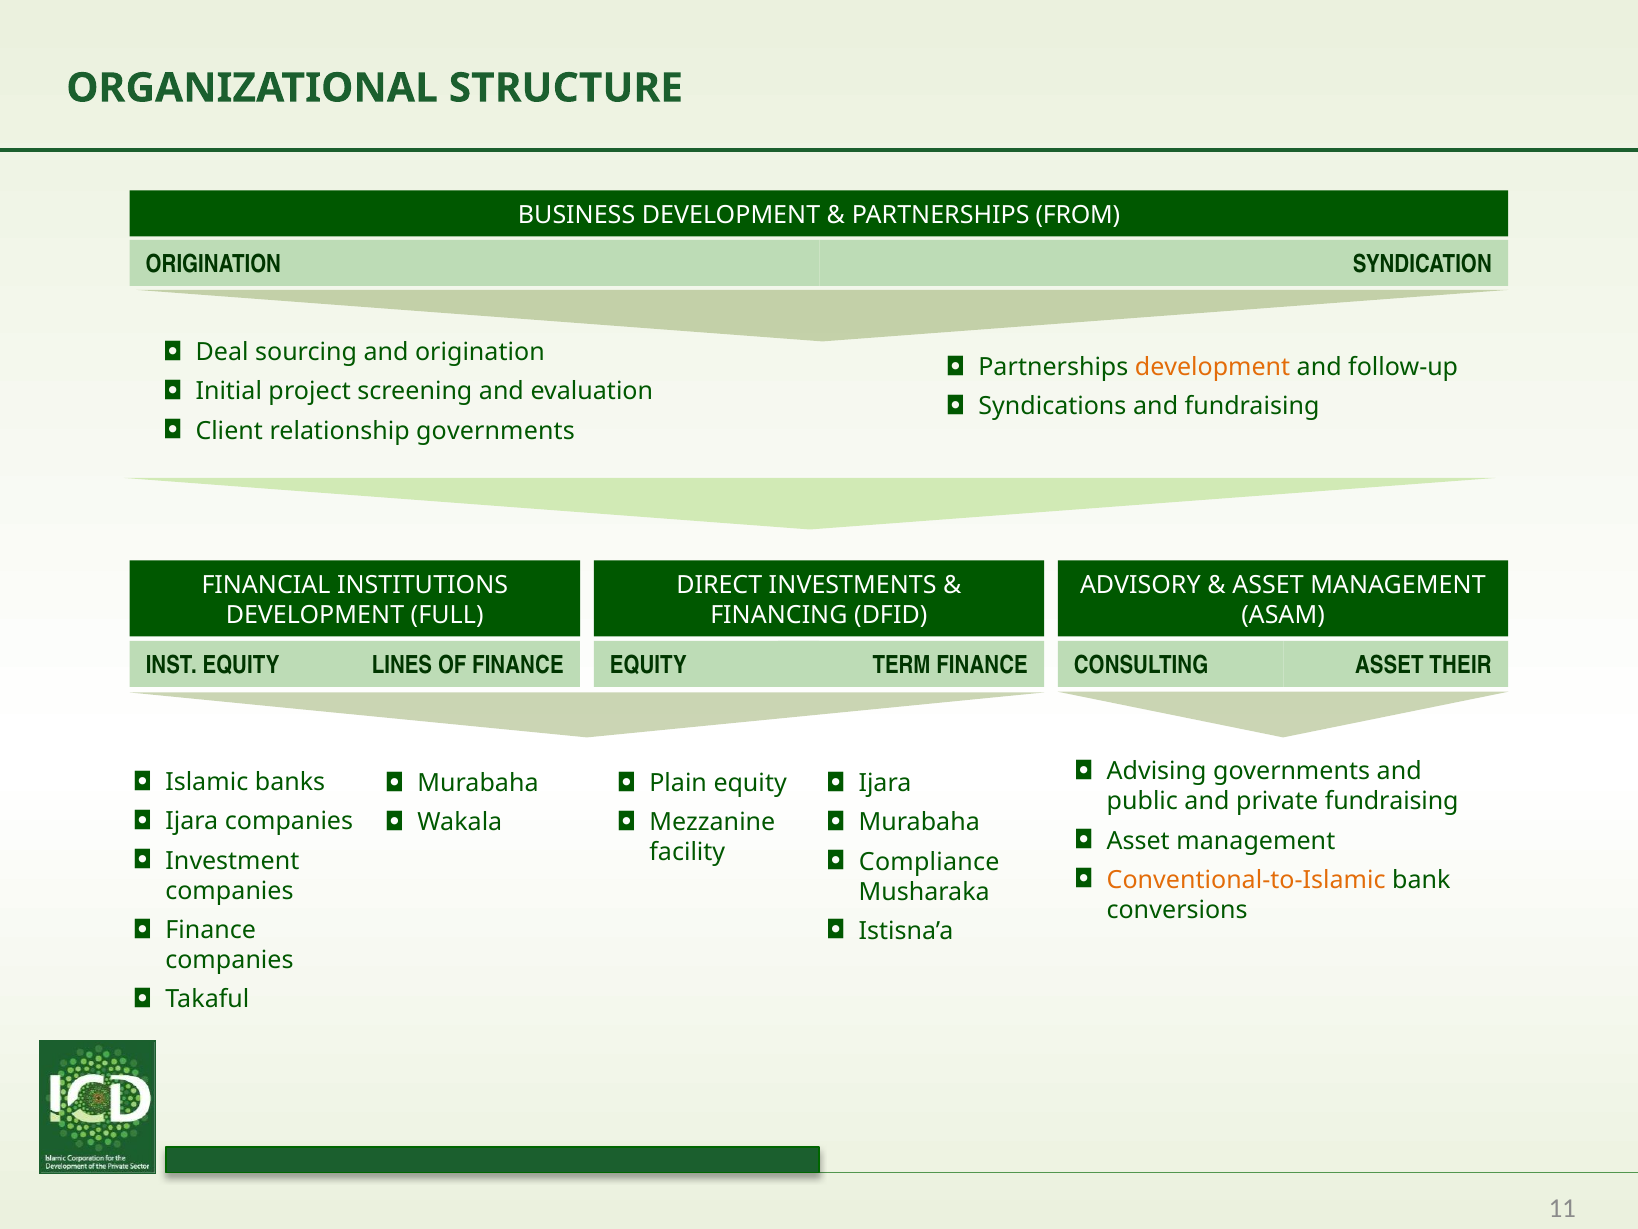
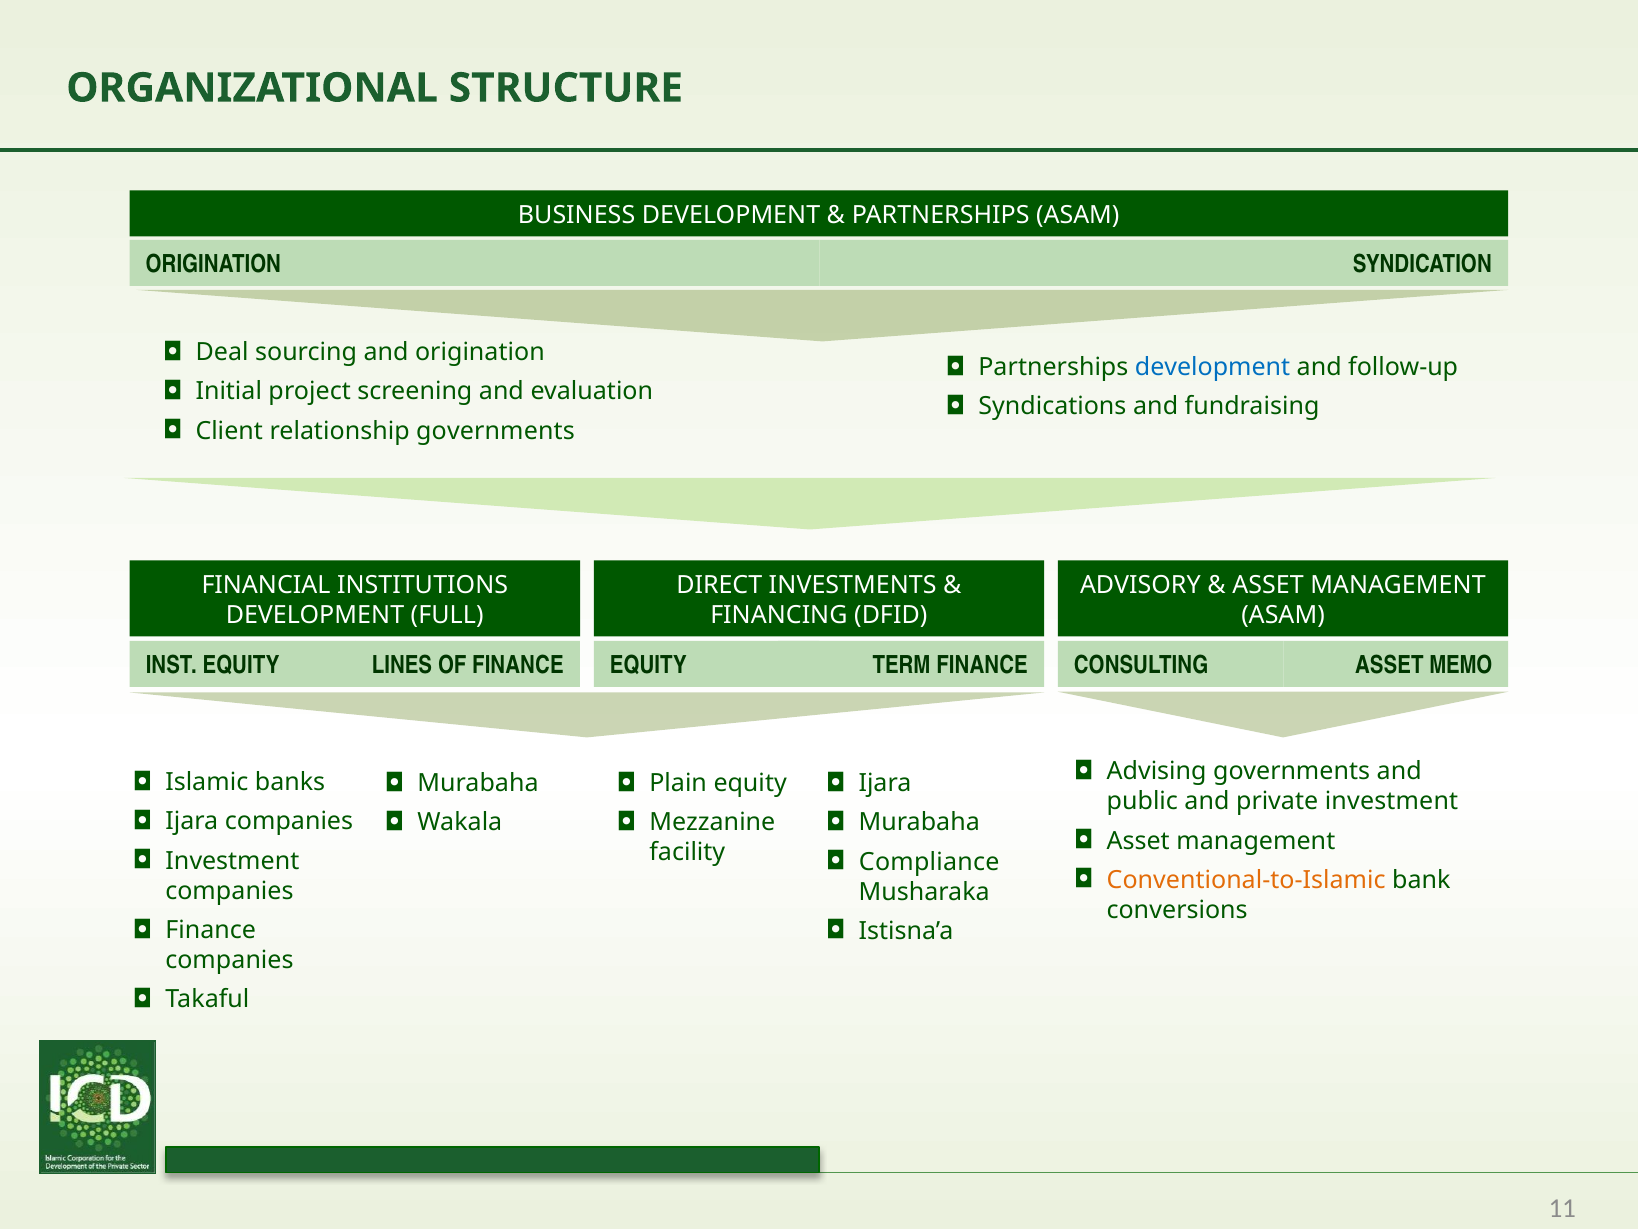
PARTNERSHIPS FROM: FROM -> ASAM (1078, 215)
development colour: orange -> blue (1213, 367)
THEIR: THEIR -> MEMO (1461, 665)
private fundraising: fundraising -> investment (1392, 801)
